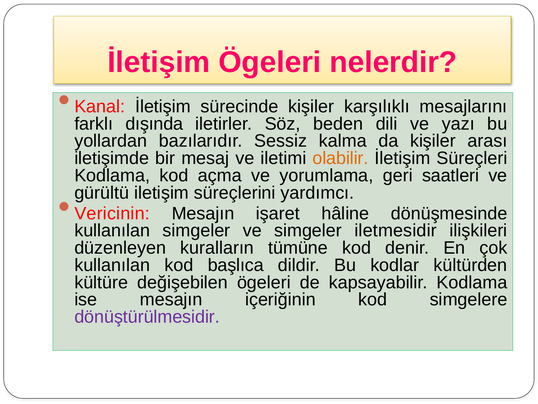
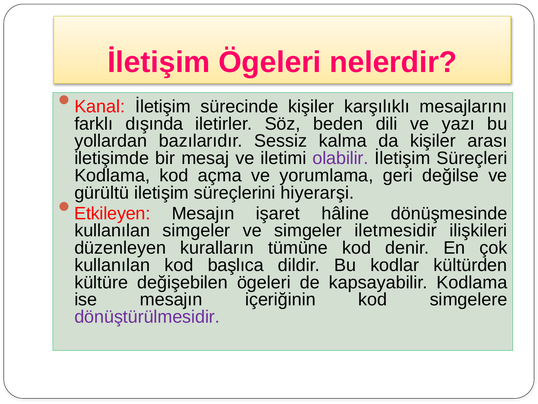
olabilir colour: orange -> purple (341, 158)
saatleri: saatleri -> değilse (451, 175)
yardımcı: yardımcı -> hiyerarşi (317, 193)
Vericinin: Vericinin -> Etkileyen (112, 213)
